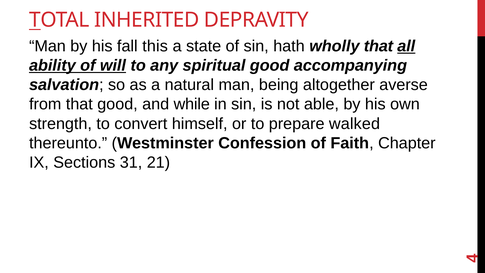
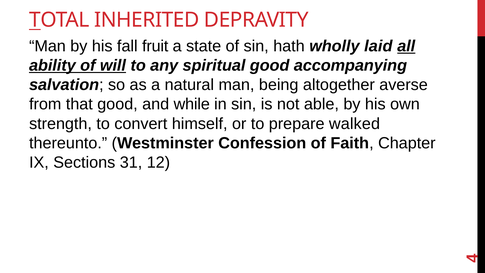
this: this -> fruit (155, 46)
wholly that: that -> laid (378, 46)
21: 21 -> 12 (158, 162)
